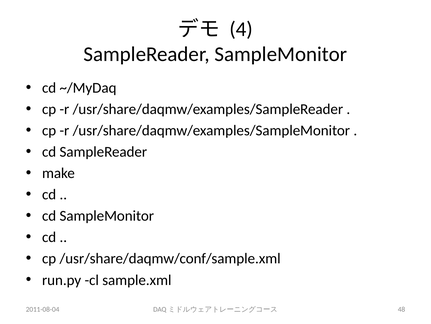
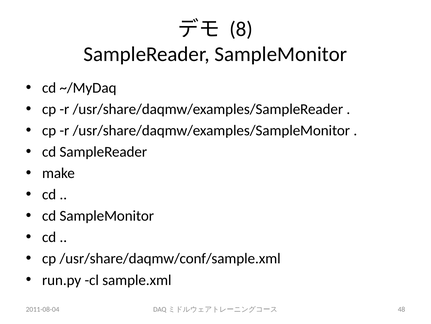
4: 4 -> 8 (241, 29)
